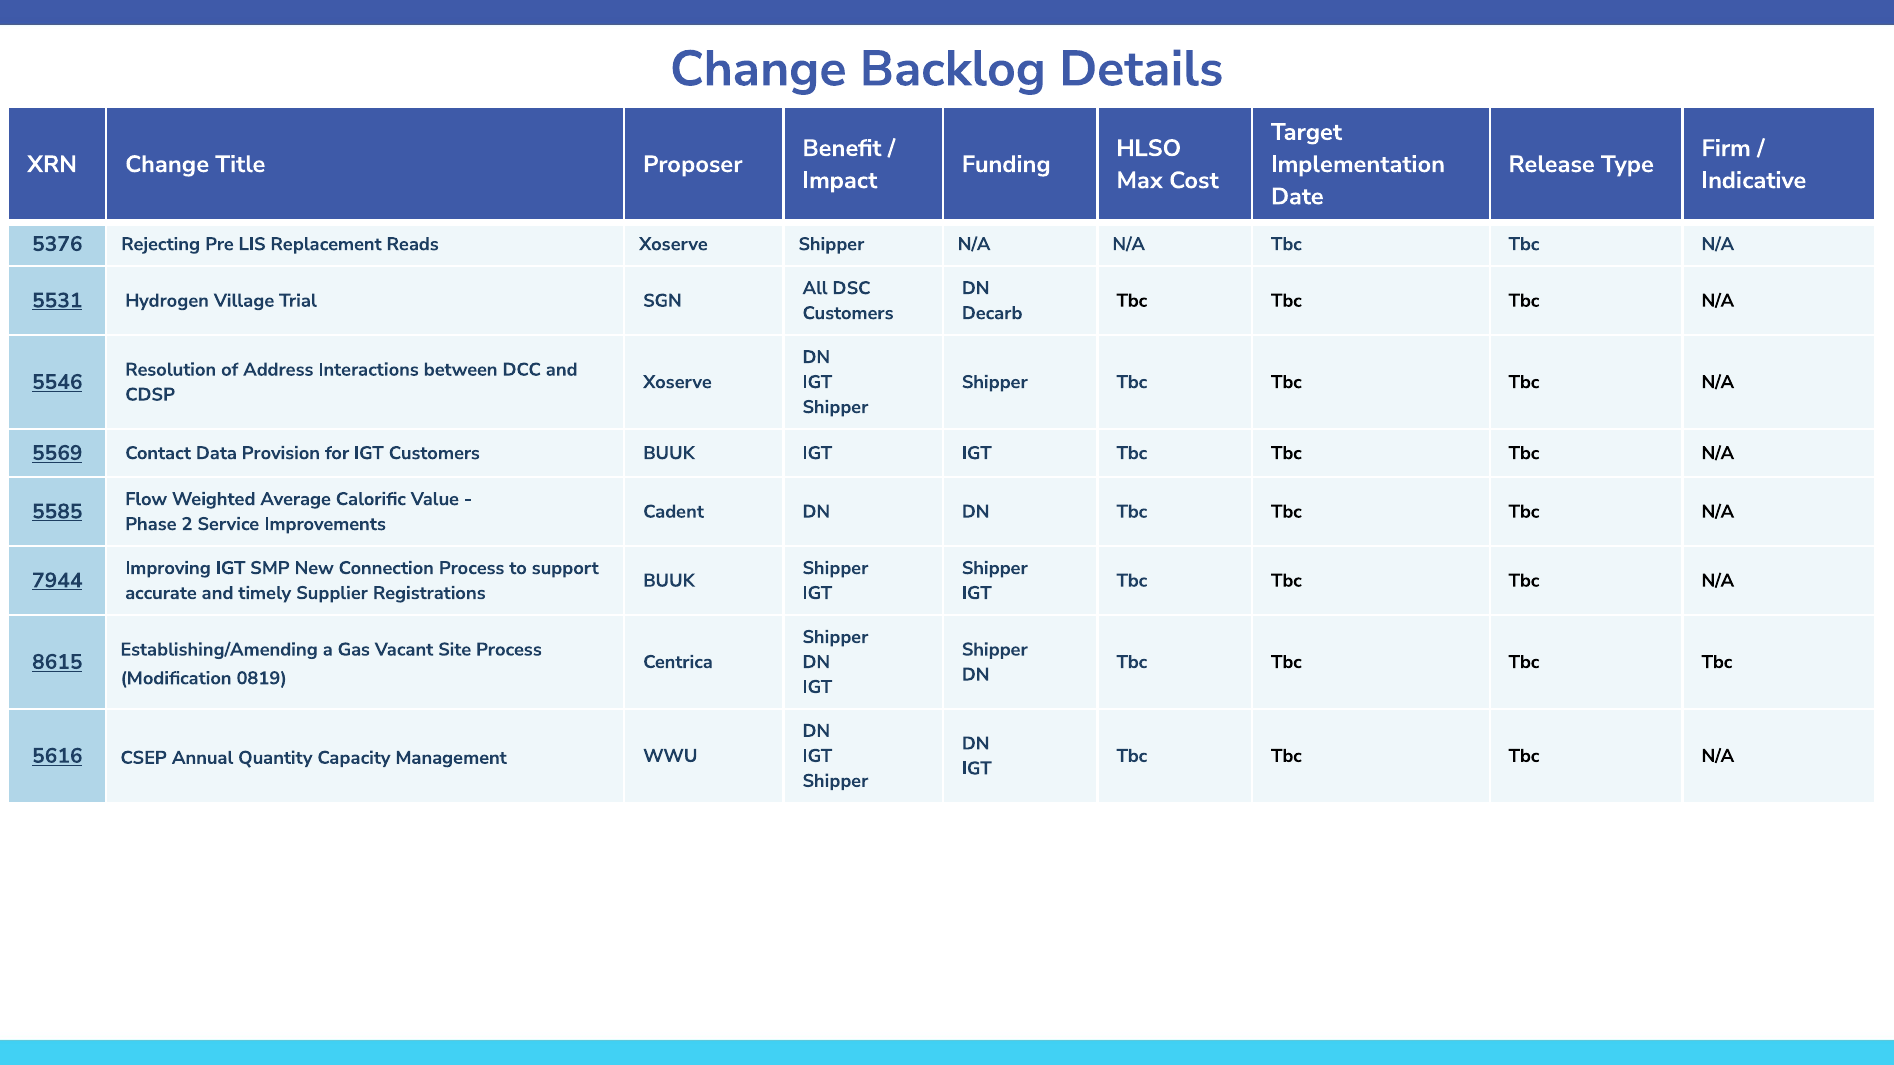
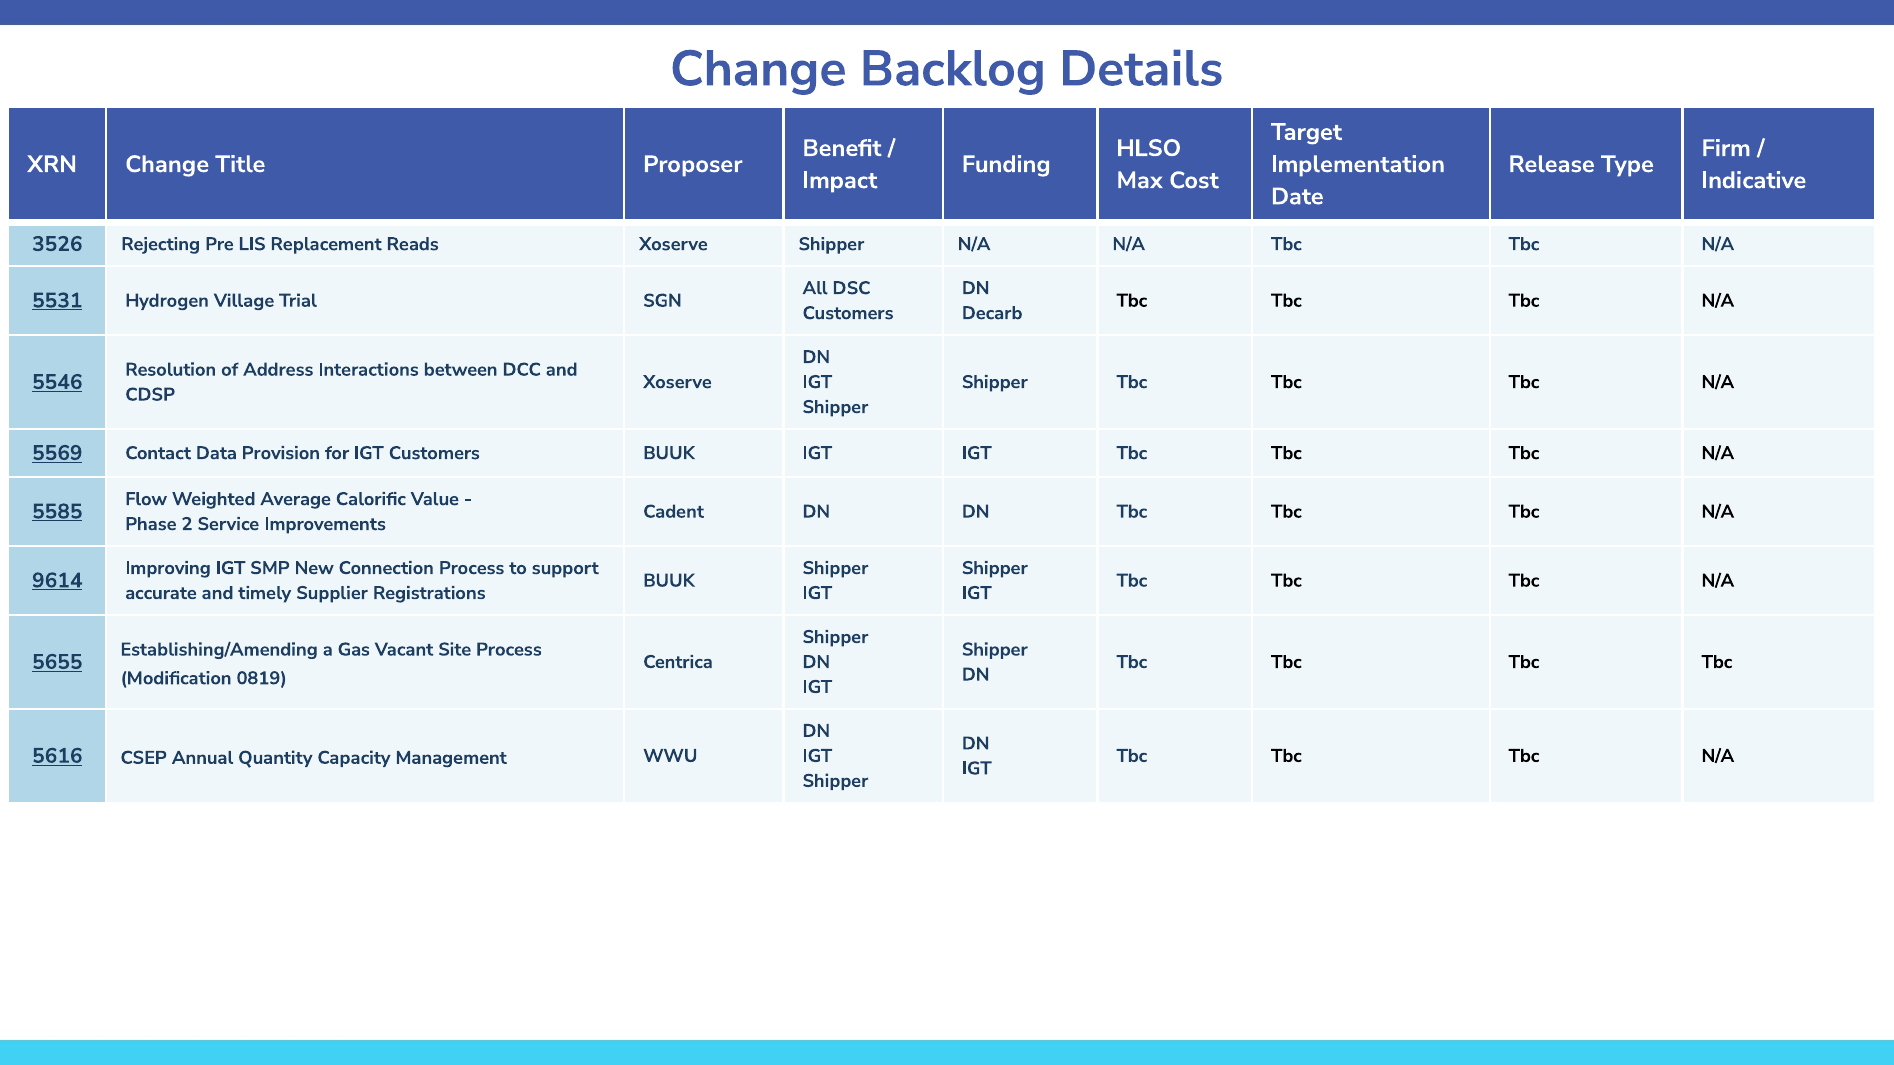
5376: 5376 -> 3526 (57, 244)
7944: 7944 -> 9614 (57, 581)
8615: 8615 -> 5655 (57, 662)
